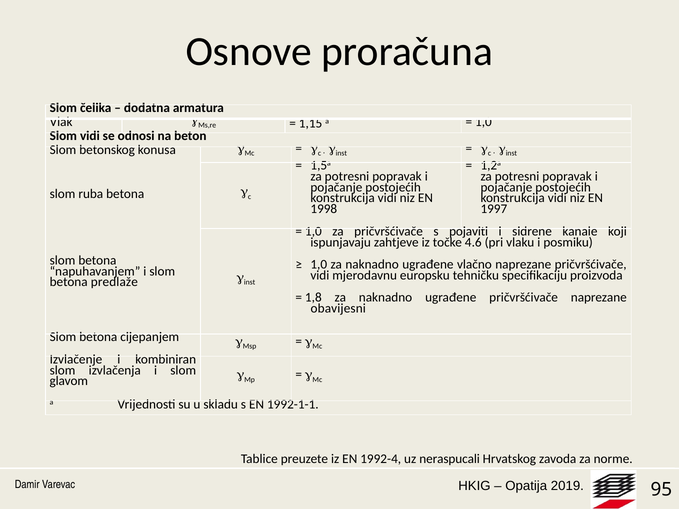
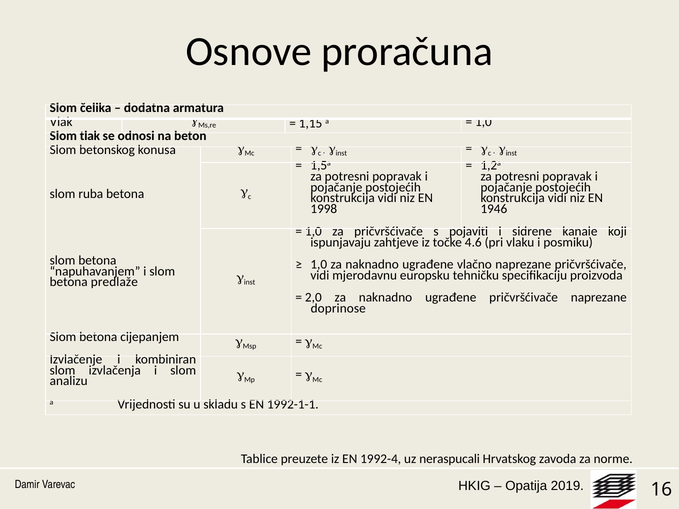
Slom vidi: vidi -> tlak (90, 136)
1997: 1997 -> 1946 (494, 209)
1,8: 1,8 -> 2,0 (313, 298)
obavijesni: obavijesni -> doprinose (338, 308)
glavom: glavom -> analizu (69, 381)
95: 95 -> 16 (661, 490)
